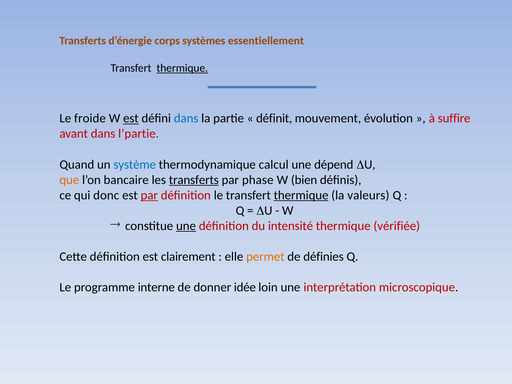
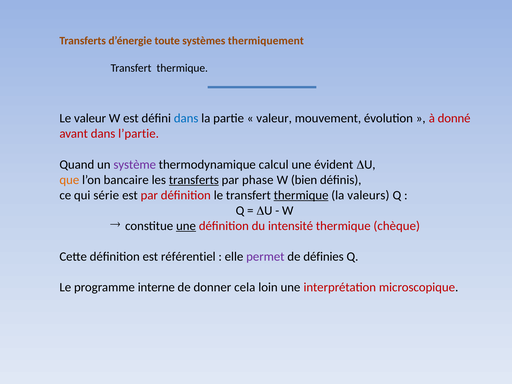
corps: corps -> toute (167, 41)
essentiellement: essentiellement -> thermiquement (266, 41)
thermique underline: present -> none (182, 68)
Le froide: froide -> valeur (90, 118)
est underline: present -> none (131, 118)
définit: définit -> valeur (274, 118)
suffire: suffire -> donné (454, 118)
système colour: blue -> purple (135, 164)
dépend: dépend -> évident (334, 164)
donc: donc -> série (106, 195)
par underline: present -> none (149, 195)
vérifiée: vérifiée -> chèque (397, 226)
clairement: clairement -> référentiel (188, 257)
permet colour: orange -> purple (265, 257)
idée: idée -> cela (245, 287)
